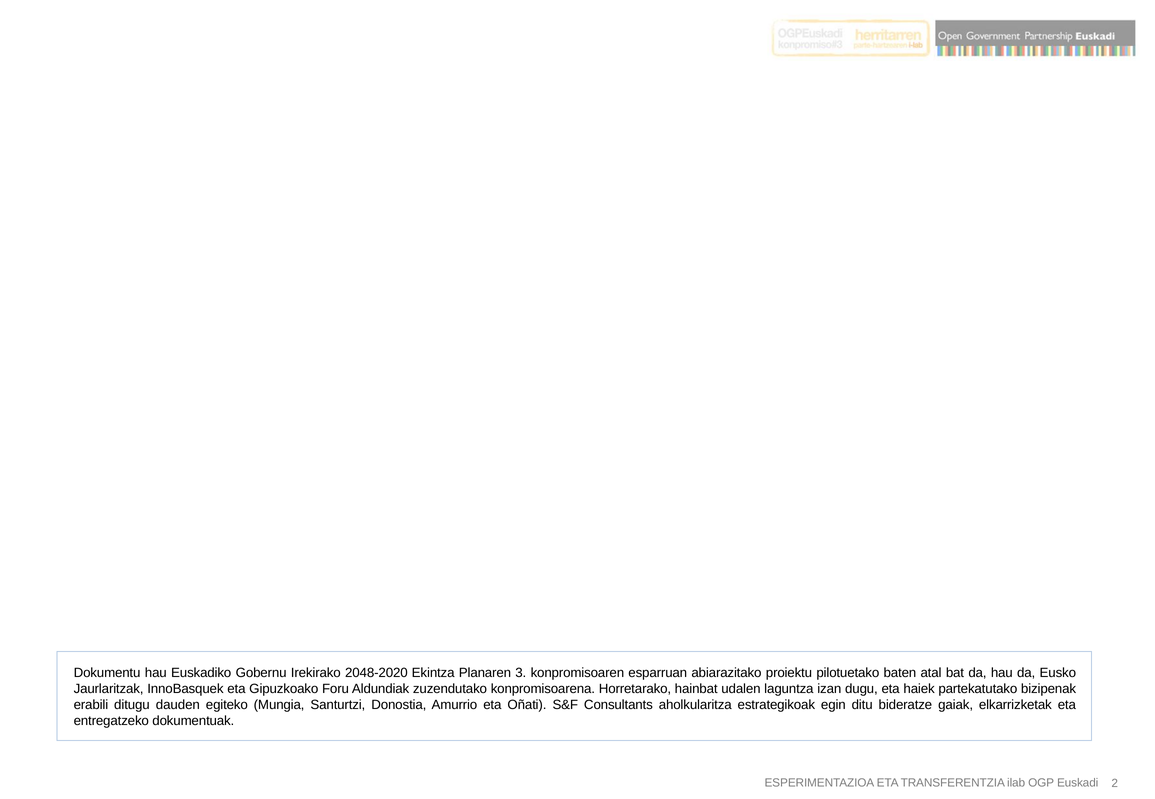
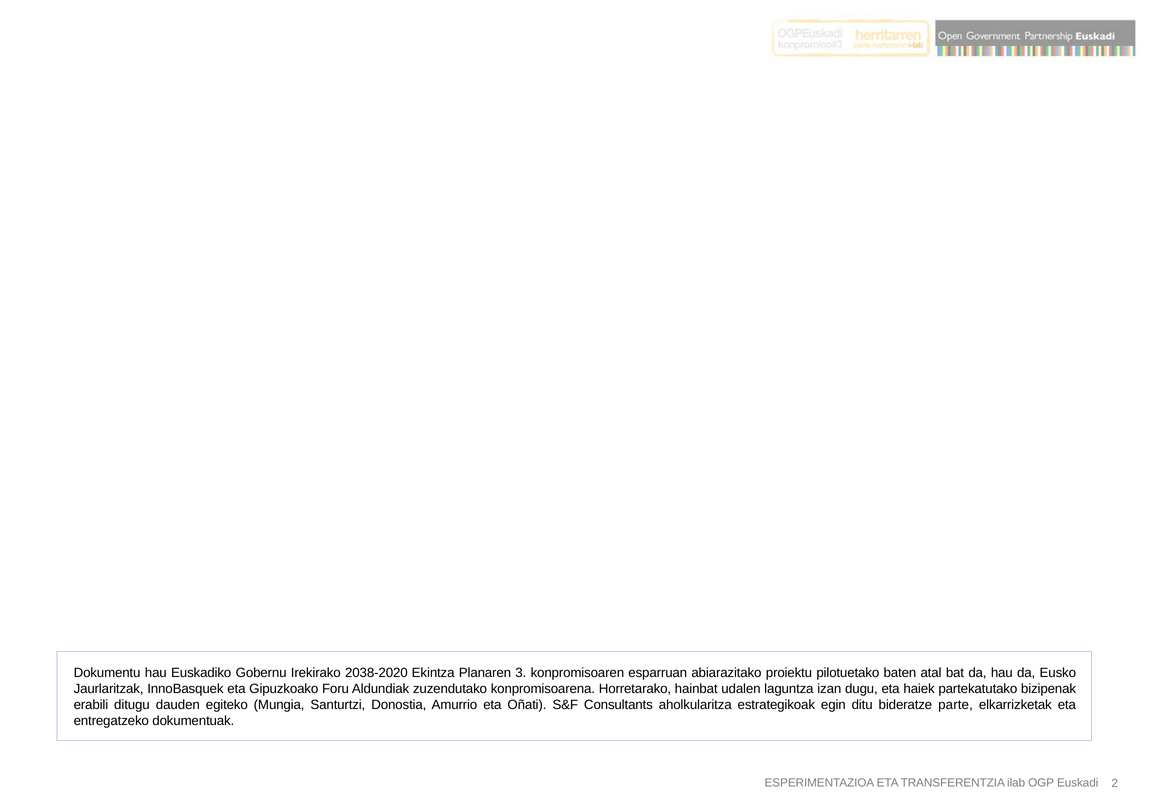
2048-2020: 2048-2020 -> 2038-2020 (376, 673)
gaiak: gaiak -> parte (956, 705)
